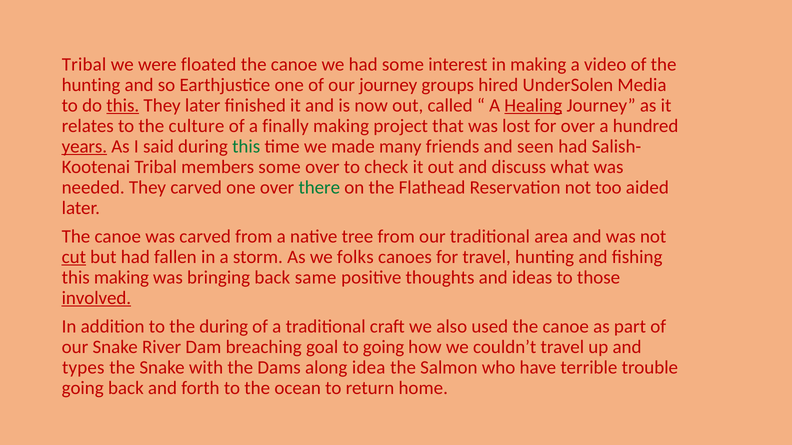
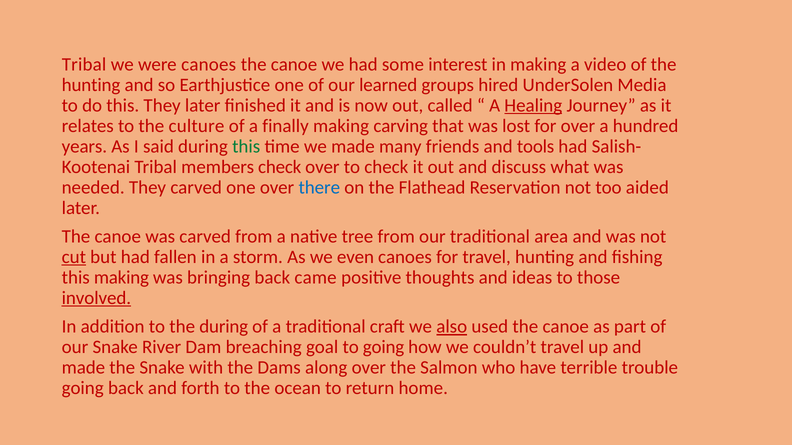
were floated: floated -> canoes (209, 65)
our journey: journey -> learned (388, 85)
this underline: present -> none (123, 106)
project: project -> carving (401, 126)
years underline: present -> none (84, 147)
seen: seen -> tools (536, 147)
members some: some -> check (280, 167)
there colour: green -> blue (319, 188)
folks: folks -> even (355, 257)
same: same -> came (316, 278)
also underline: none -> present (452, 327)
types: types -> made (83, 368)
along idea: idea -> over (369, 368)
